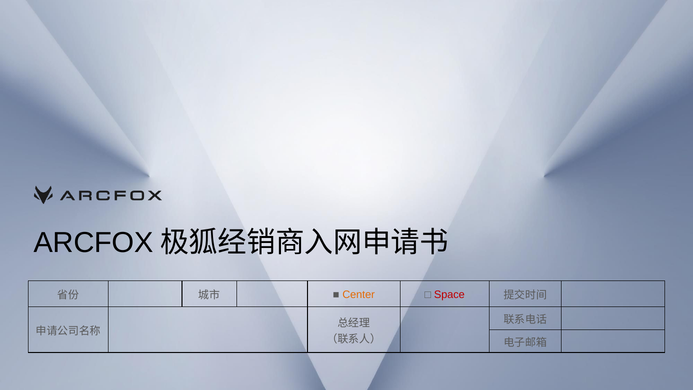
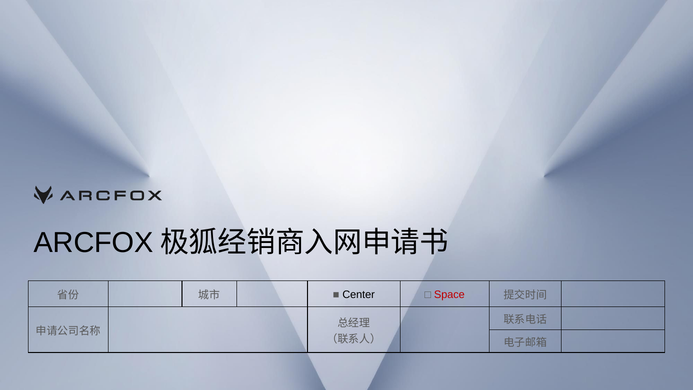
Center colour: orange -> black (359, 294)
